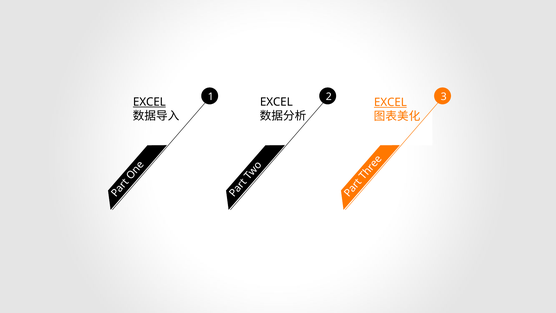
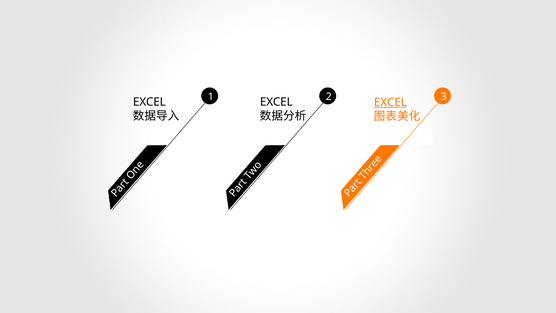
EXCEL underline: present -> none (149, 102)
